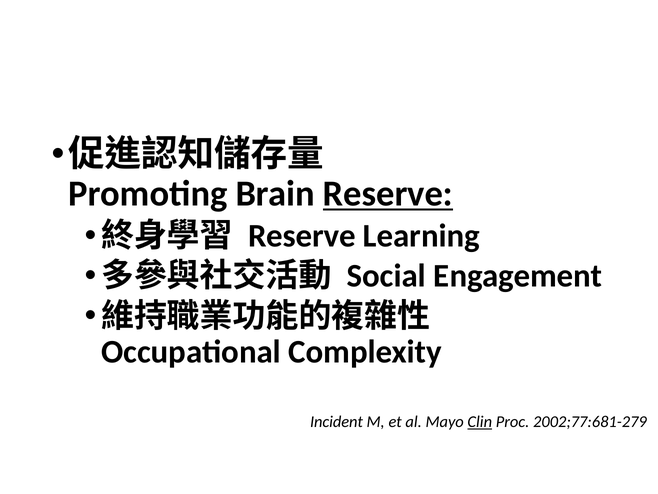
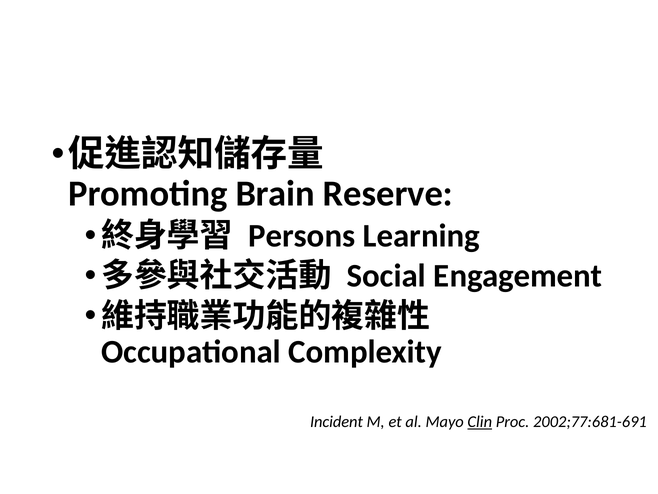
Reserve underline: present -> none (388, 194)
Reserve: Reserve -> Persons (302, 236)
2002;77:681-279: 2002;77:681-279 -> 2002;77:681-691 (590, 422)
